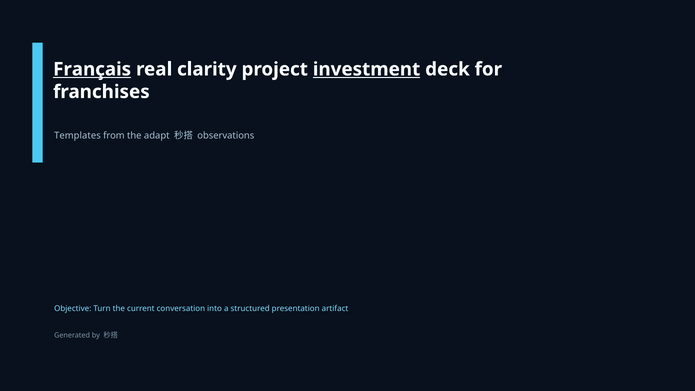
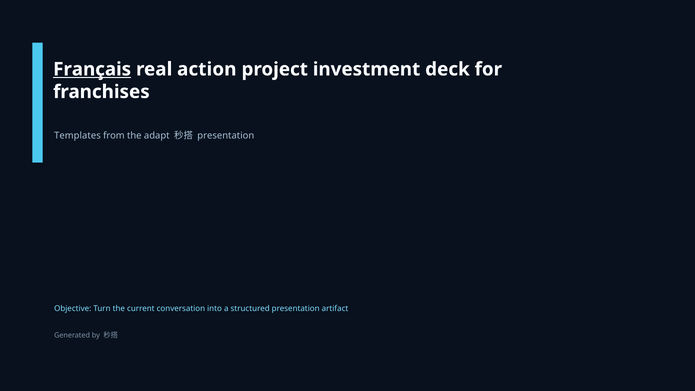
clarity: clarity -> action (207, 69)
investment underline: present -> none (367, 69)
observations: observations -> presentation (226, 136)
